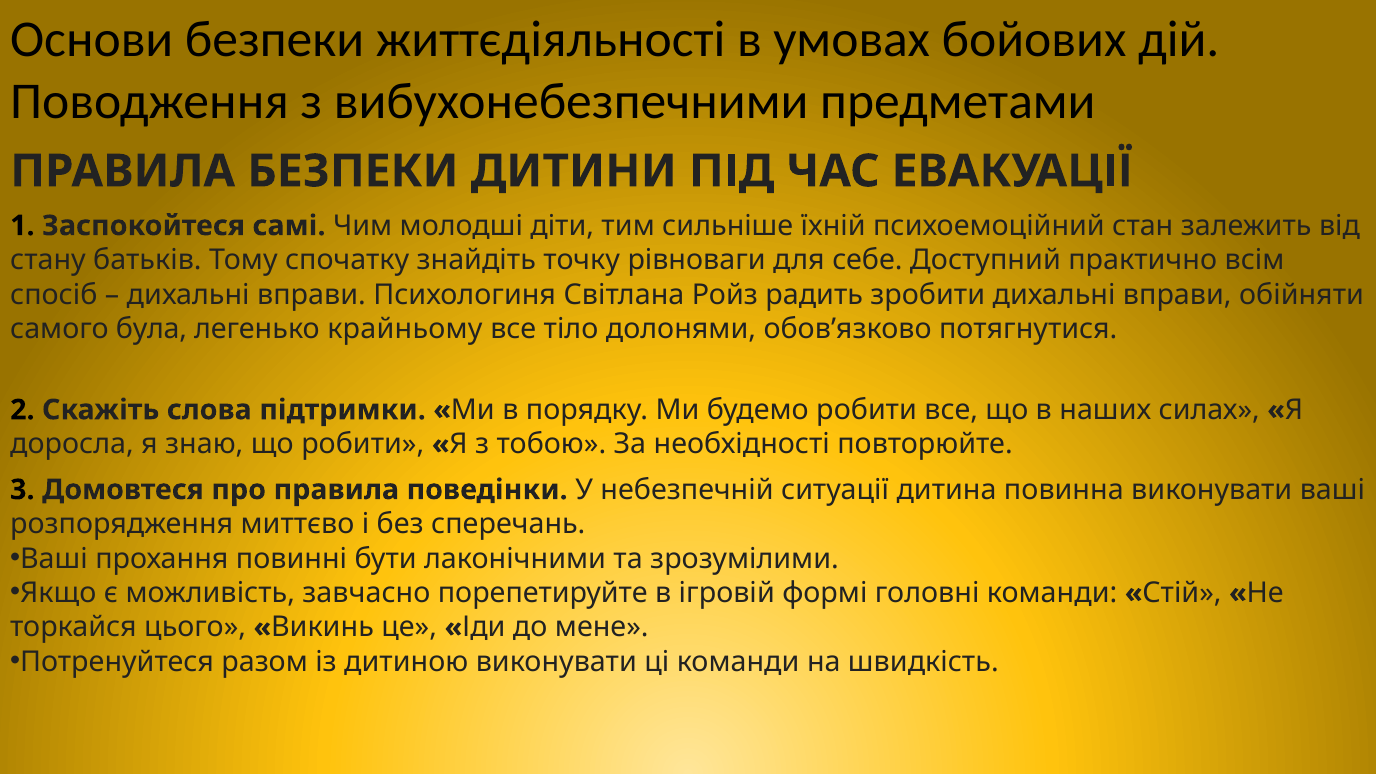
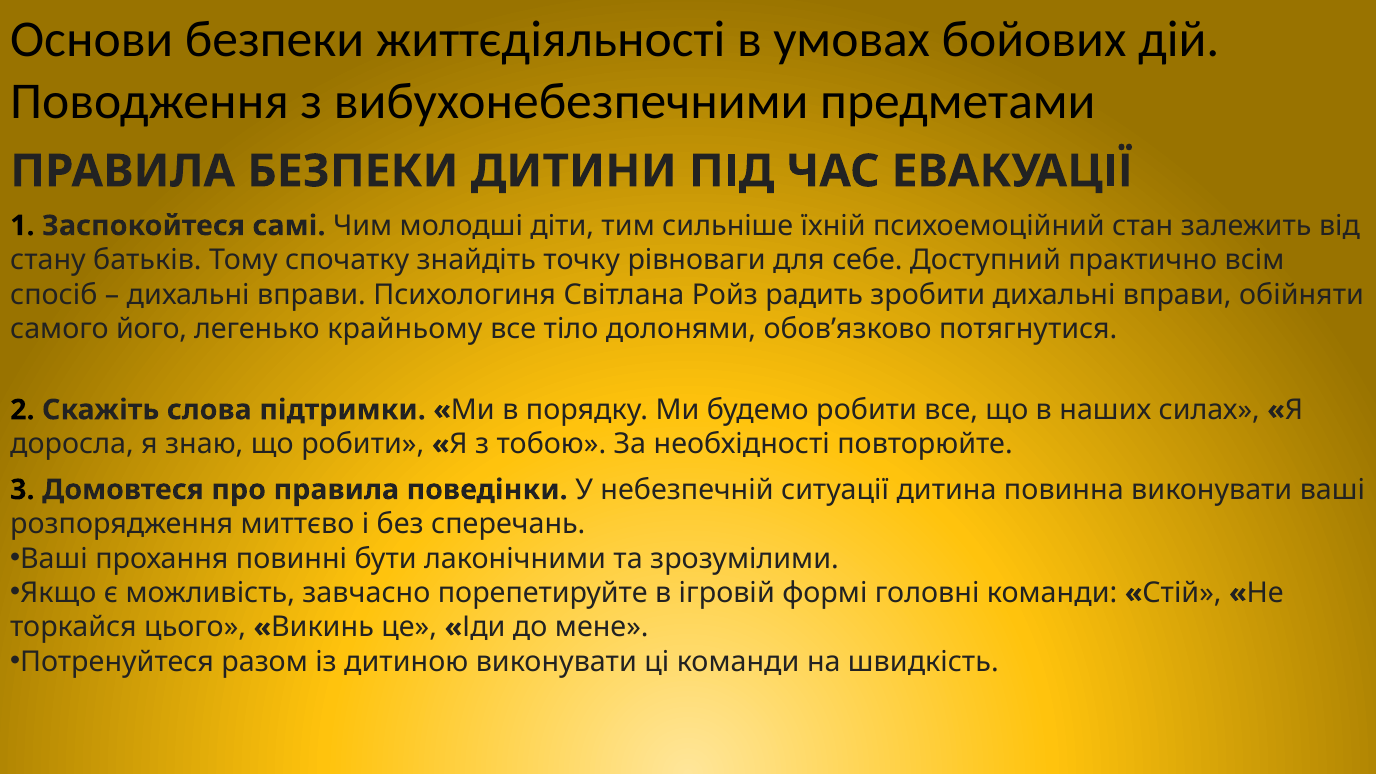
була: була -> його (152, 329)
